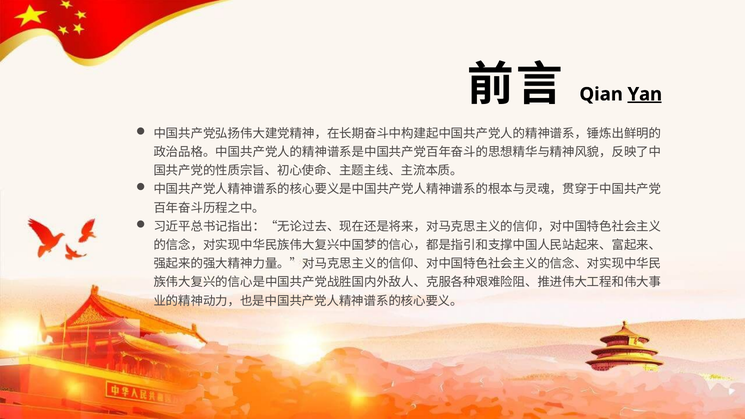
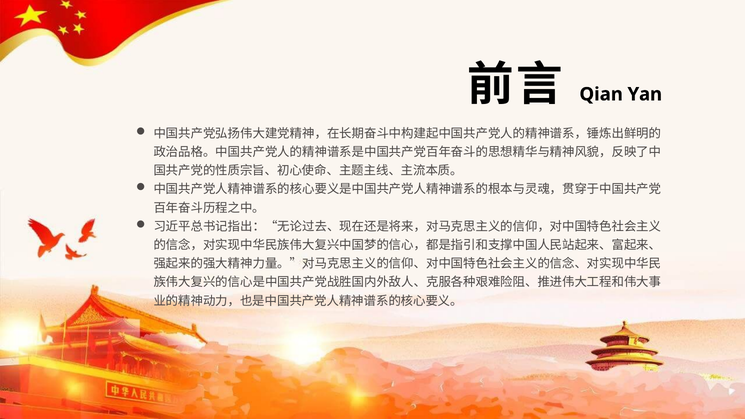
Yan underline: present -> none (645, 94)
